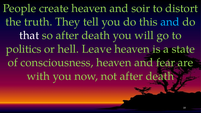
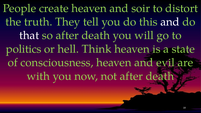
and colour: light blue -> white (170, 22)
Leave: Leave -> Think (97, 49)
fear: fear -> evil (165, 63)
